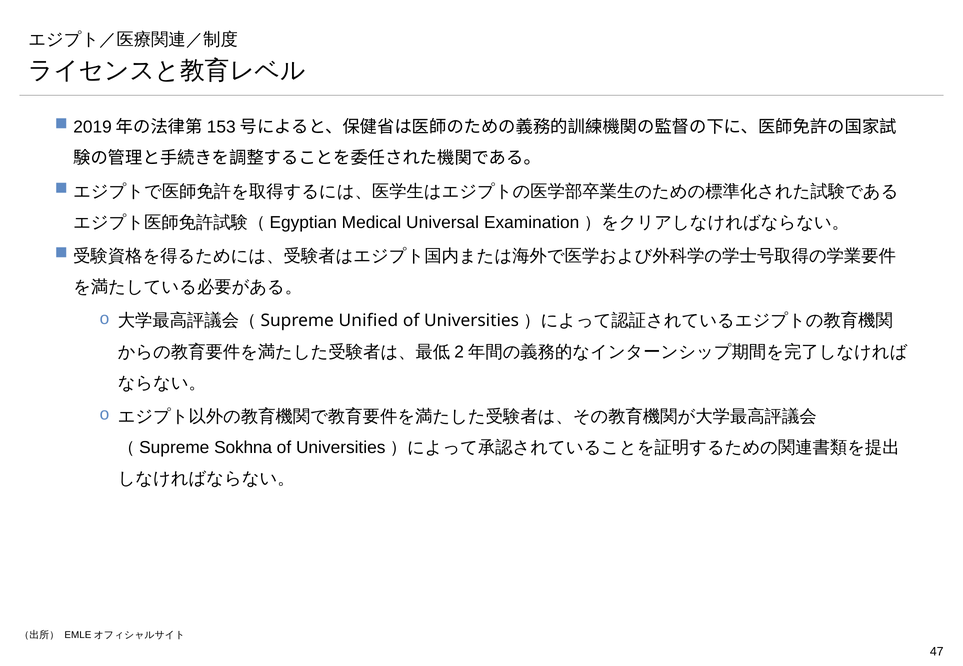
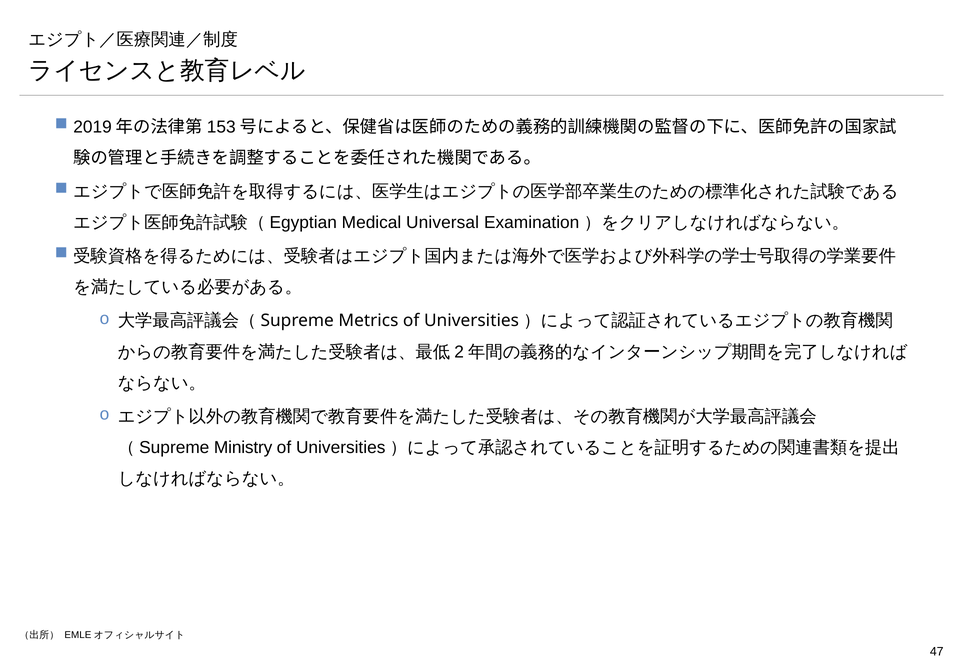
Unified: Unified -> Metrics (368, 321)
Sokhna: Sokhna -> Ministry (243, 448)
